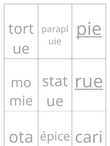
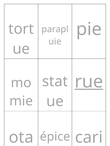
pie underline: present -> none (89, 29)
